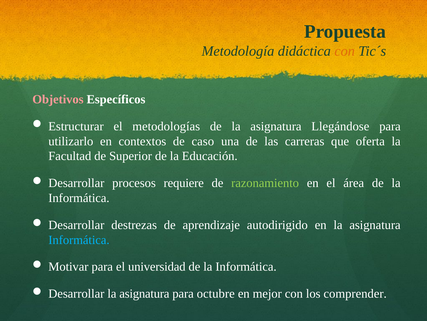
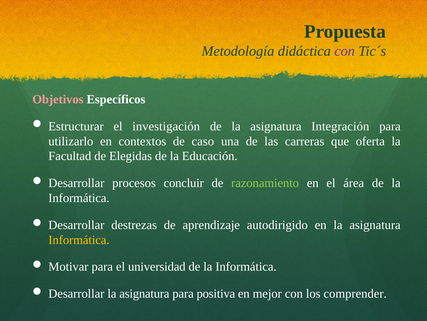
con colour: orange -> purple (345, 51)
metodologías: metodologías -> investigación (166, 126)
Llegándose: Llegándose -> Integración (340, 126)
Superior: Superior -> Elegidas (131, 156)
requiere: requiere -> concluir (184, 183)
Informática colour: light blue -> yellow (79, 239)
octubre: octubre -> positiva (216, 293)
